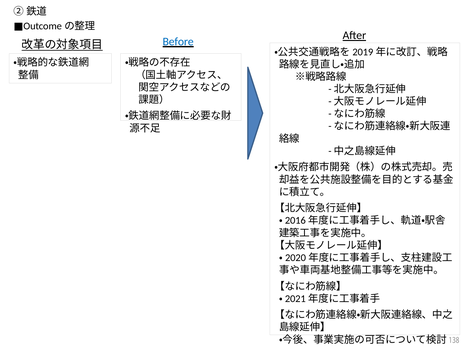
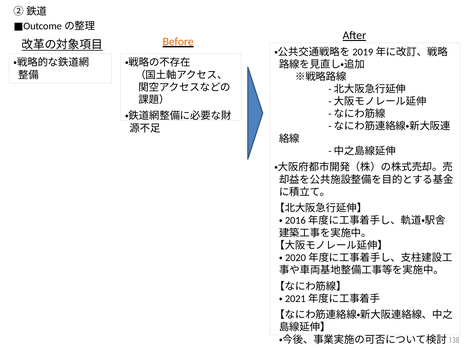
Before colour: blue -> orange (178, 42)
